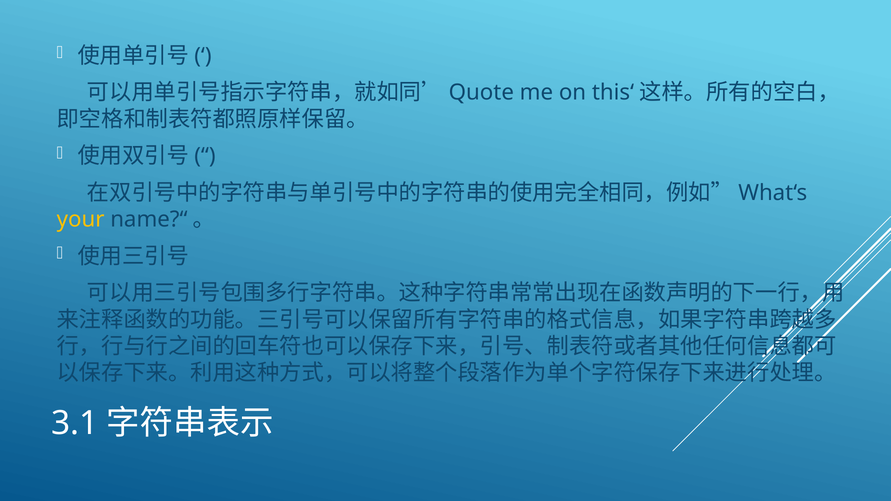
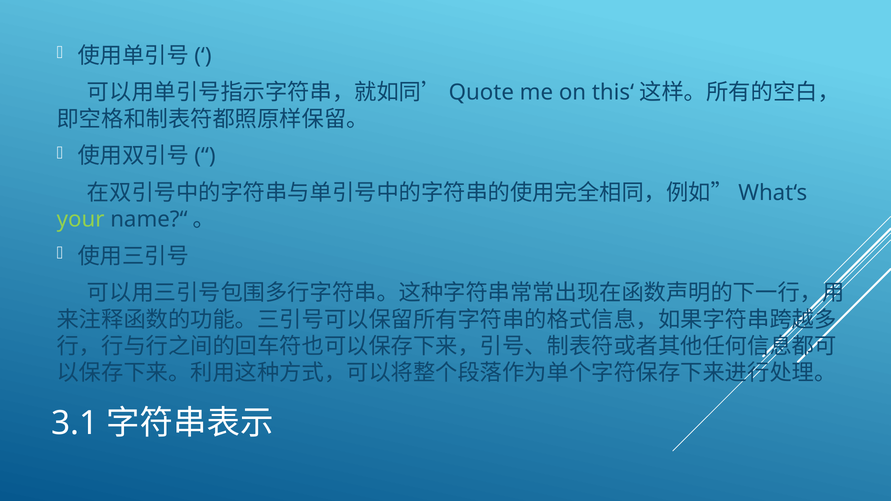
your colour: yellow -> light green (81, 220)
